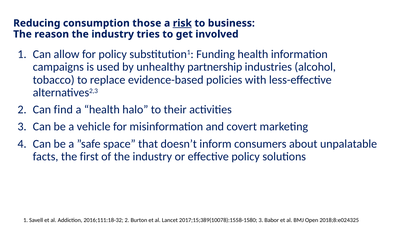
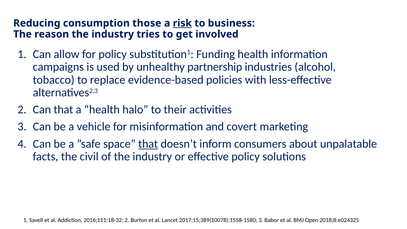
Can find: find -> that (63, 110)
that underline: none -> present (148, 144)
first: first -> civil (89, 157)
